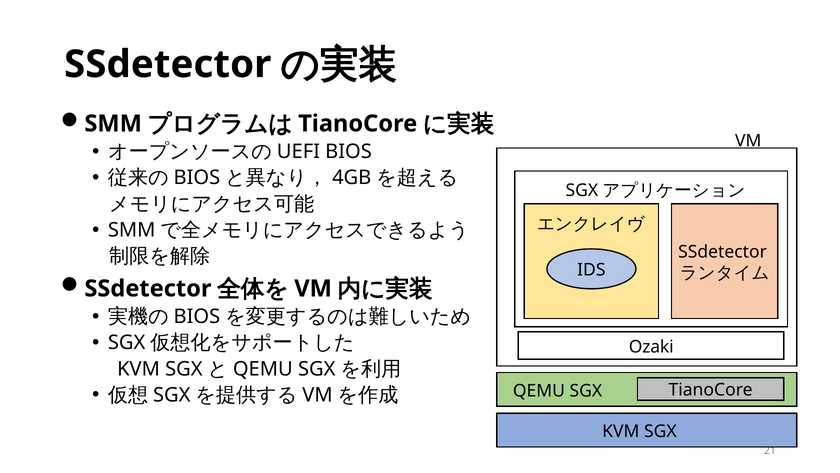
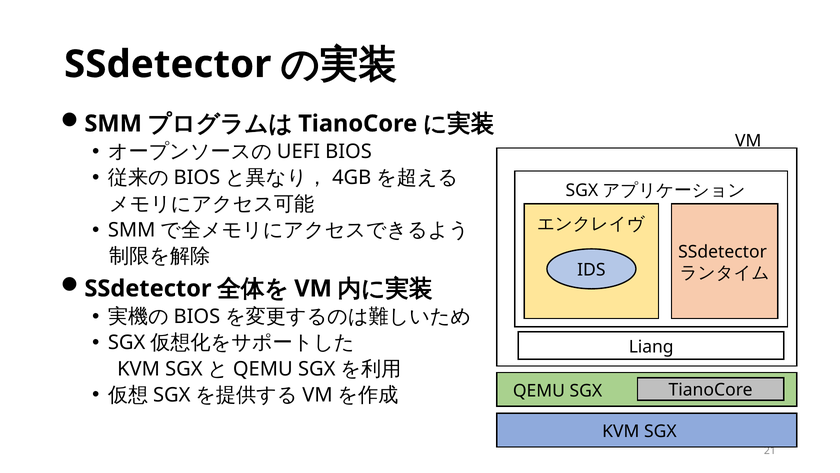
Ozaki: Ozaki -> Liang (651, 346)
